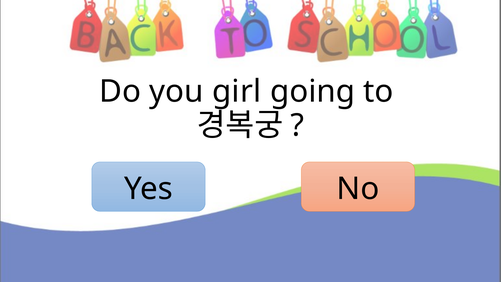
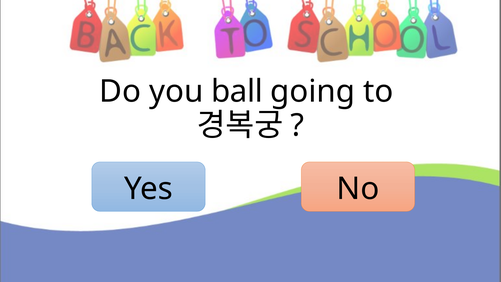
girl: girl -> ball (237, 91)
